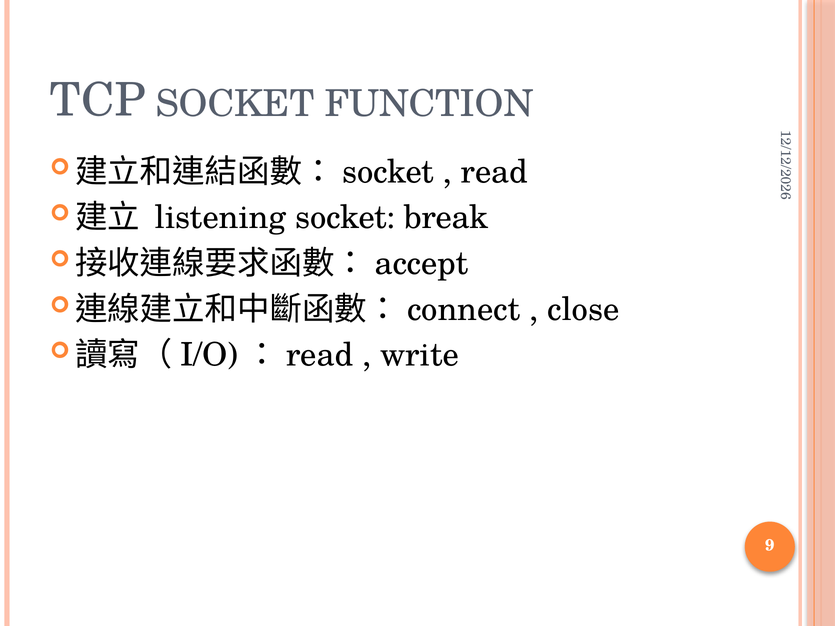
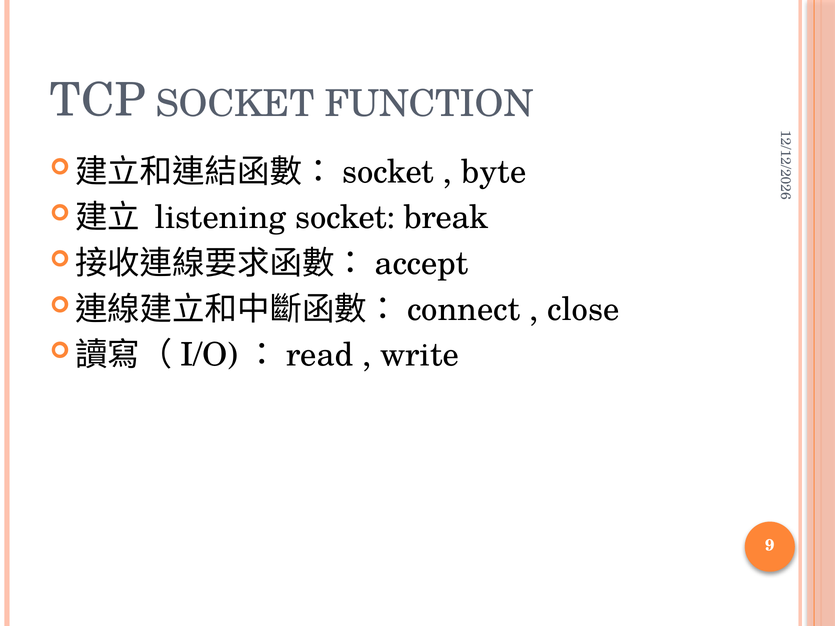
read: read -> byte (494, 172)
